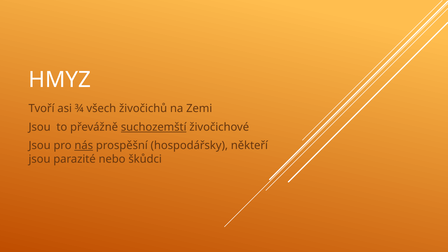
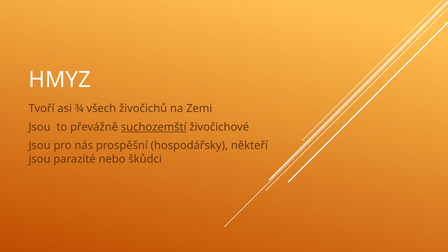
nás underline: present -> none (84, 146)
